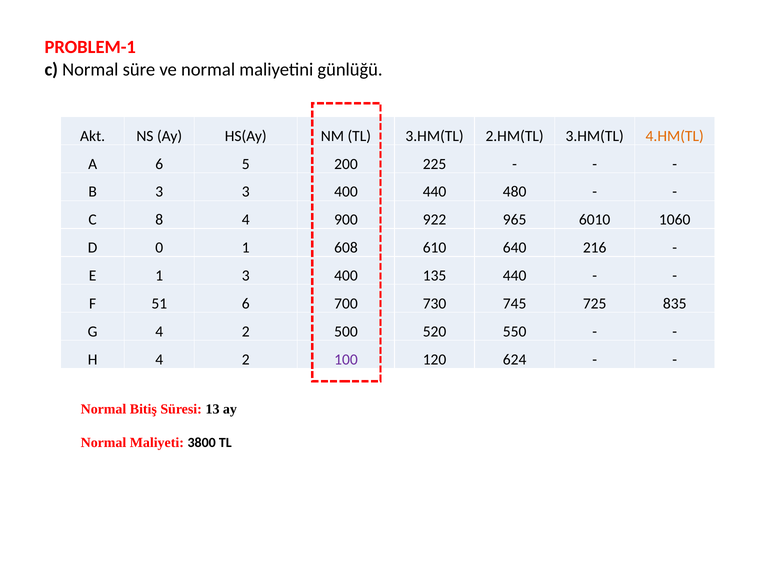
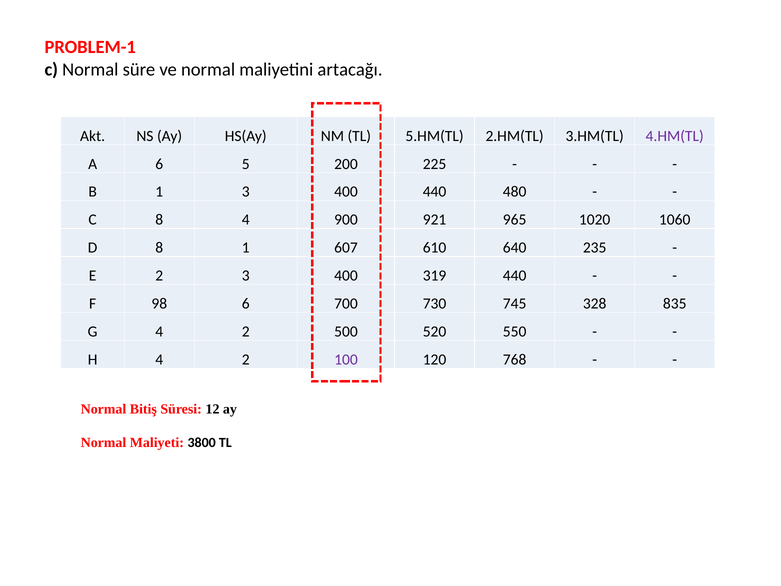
günlüğü: günlüğü -> artacağı (350, 70)
TL 3.HM(TL: 3.HM(TL -> 5.HM(TL (435, 136)
4.HM(TL colour: orange -> purple (675, 136)
B 3: 3 -> 1 (159, 192)
922: 922 -> 921 (435, 220)
6010: 6010 -> 1020 (595, 220)
D 0: 0 -> 8 (159, 248)
608: 608 -> 607 (346, 248)
216: 216 -> 235 (595, 248)
E 1: 1 -> 2 (159, 276)
135: 135 -> 319 (435, 276)
51: 51 -> 98 (159, 303)
725: 725 -> 328 (595, 303)
624: 624 -> 768 (515, 359)
13: 13 -> 12 (213, 409)
